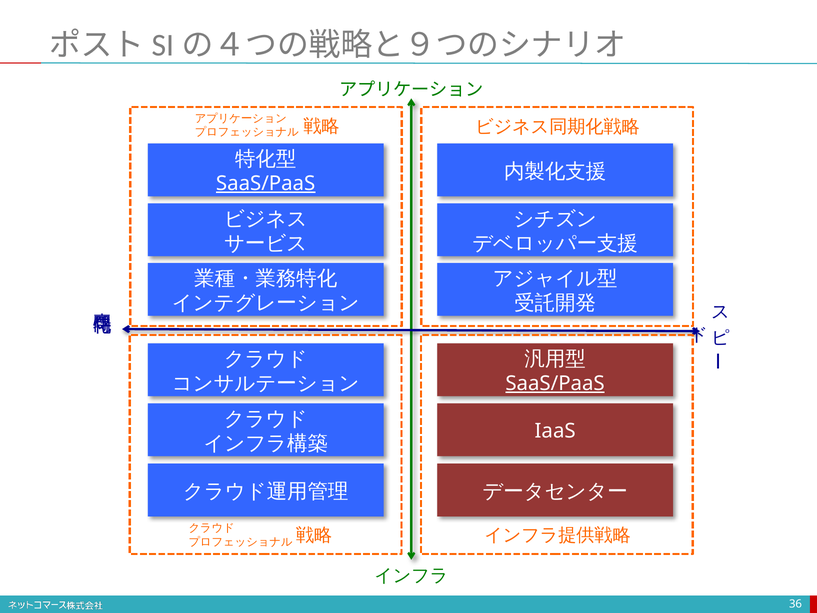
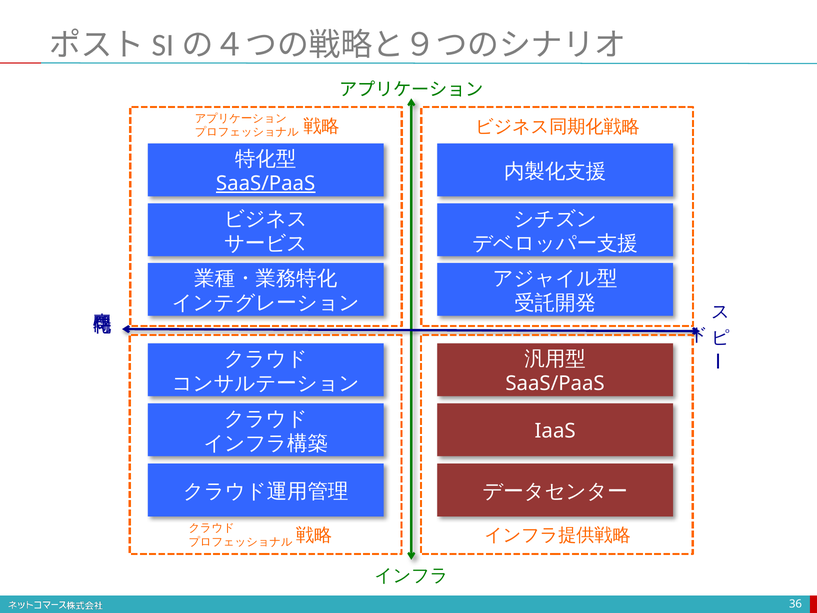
SaaS/PaaS underline: present -> none (555, 383)
